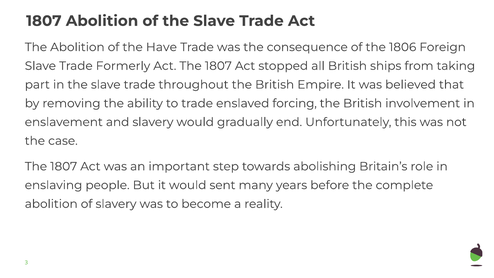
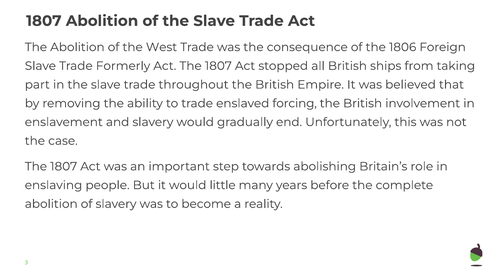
Have: Have -> West (162, 47)
sent: sent -> little (223, 185)
